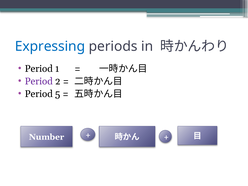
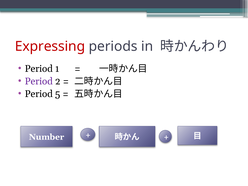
Expressing colour: blue -> red (50, 46)
